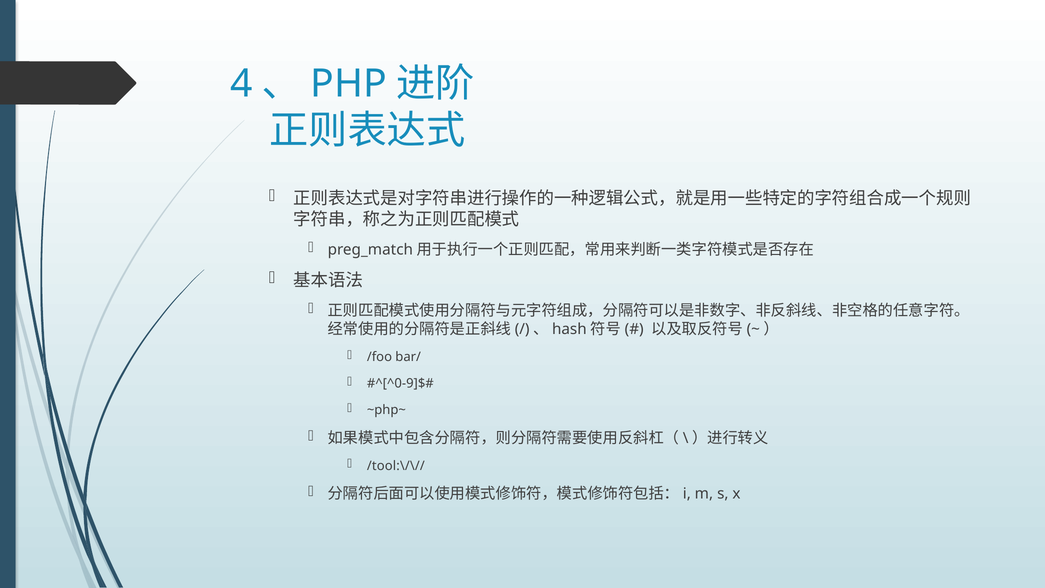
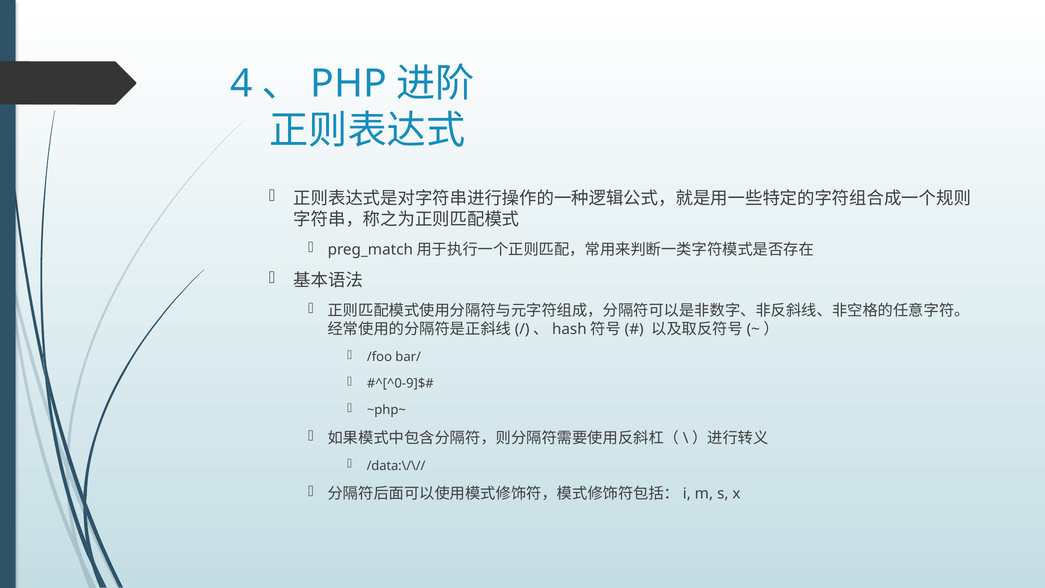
/tool:\/\//: /tool:\/\// -> /data:\/\// (396, 466)
